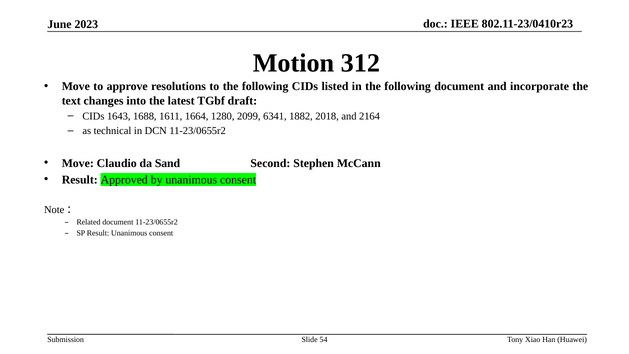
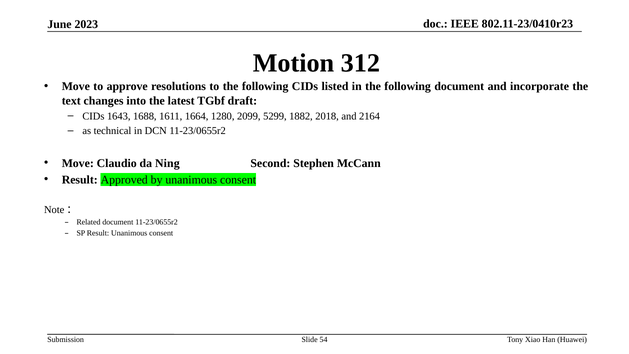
6341: 6341 -> 5299 (275, 116)
Sand: Sand -> Ning (167, 163)
